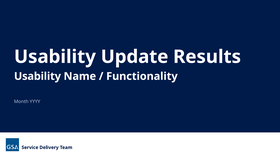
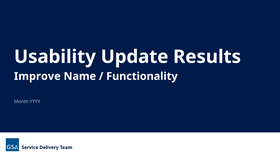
Usability: Usability -> Improve (37, 77)
